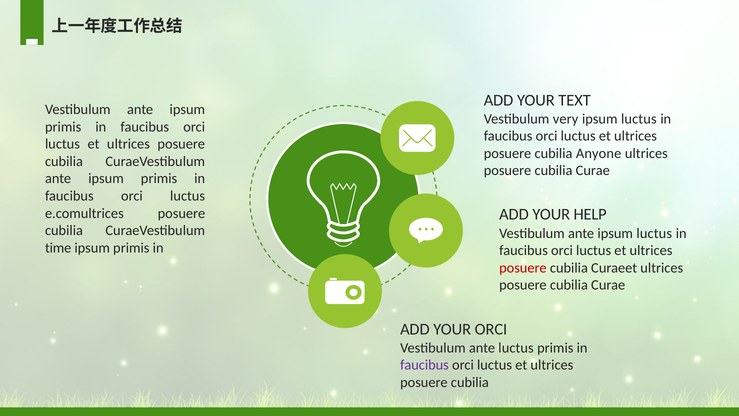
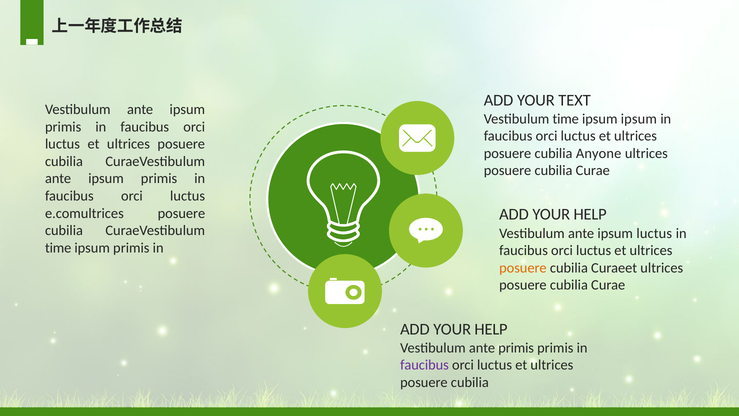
Vestibulum very: very -> time (566, 119)
luctus: luctus -> ipsum (639, 119)
posuere colour: red -> orange (523, 268)
ORCI: ORCI -> HELP (491, 329)
ante luctus: luctus -> primis (516, 348)
